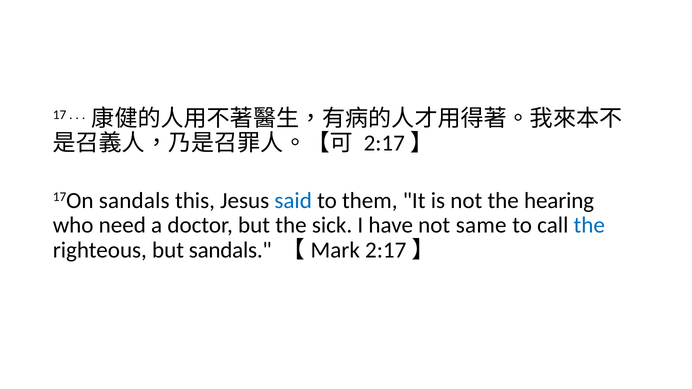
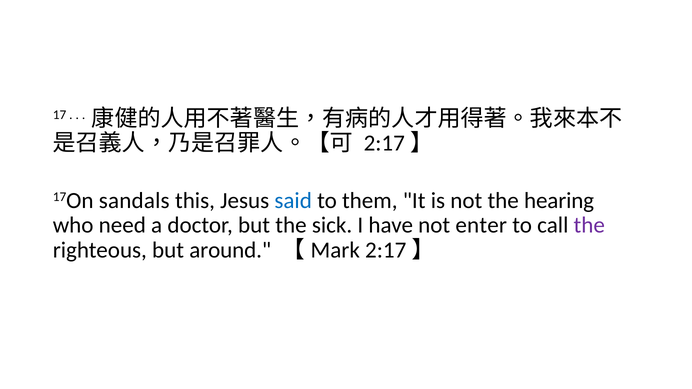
same: same -> enter (481, 225)
the colour: blue -> purple (589, 225)
but sandals: sandals -> around (230, 250)
